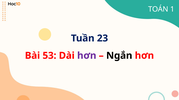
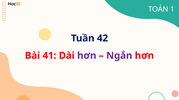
23: 23 -> 42 (102, 39)
53: 53 -> 41 (49, 56)
Ngắn colour: black -> purple (119, 56)
